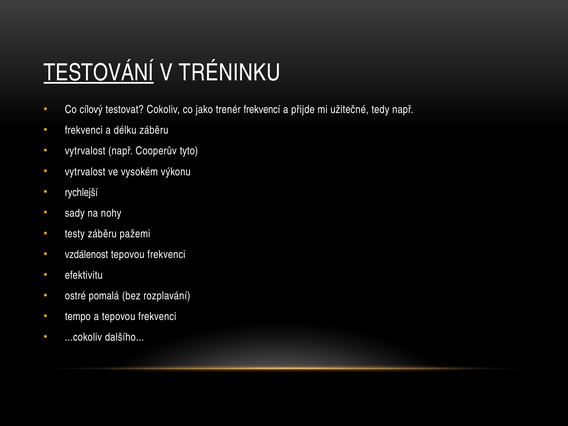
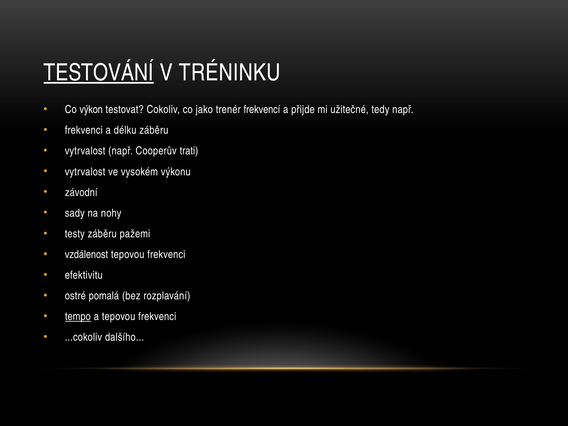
cílový: cílový -> výkon (91, 110)
tyto: tyto -> trati (189, 151)
rychlejší: rychlejší -> závodní (81, 192)
tempo underline: none -> present (78, 316)
